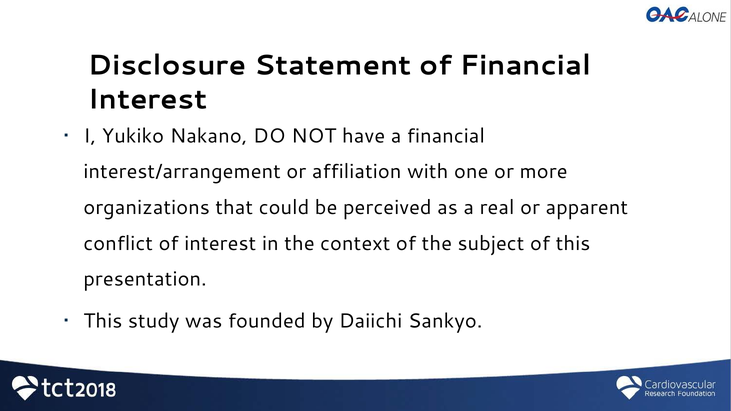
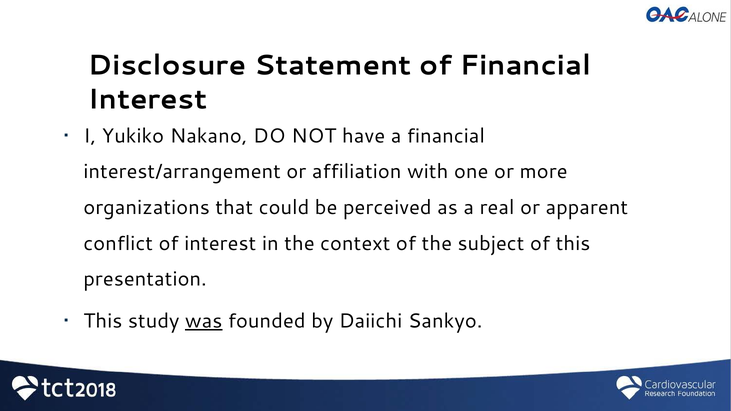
was underline: none -> present (204, 321)
